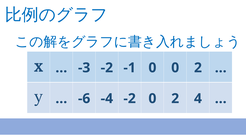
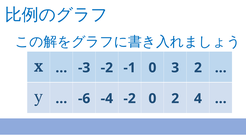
0 0: 0 -> 3 (175, 68)
